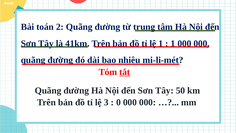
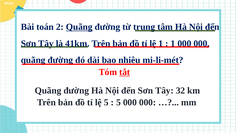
Quãng underline: none -> present (79, 27)
50: 50 -> 32 (180, 90)
lệ 3: 3 -> 5 (106, 102)
0: 0 -> 5 (118, 102)
